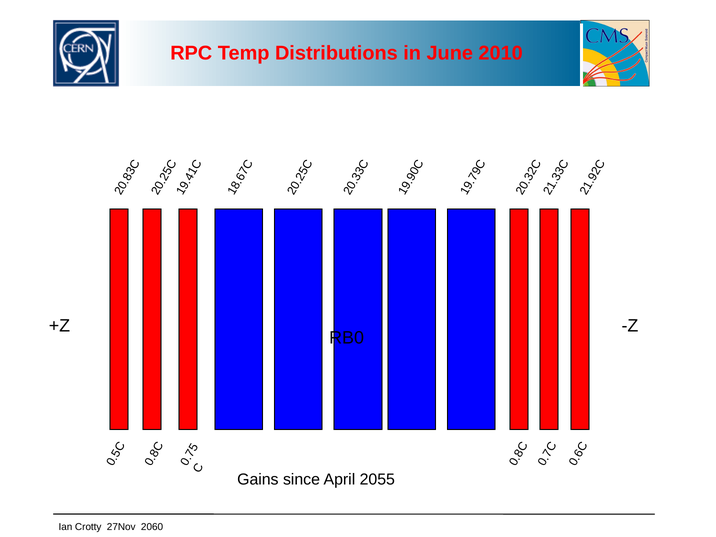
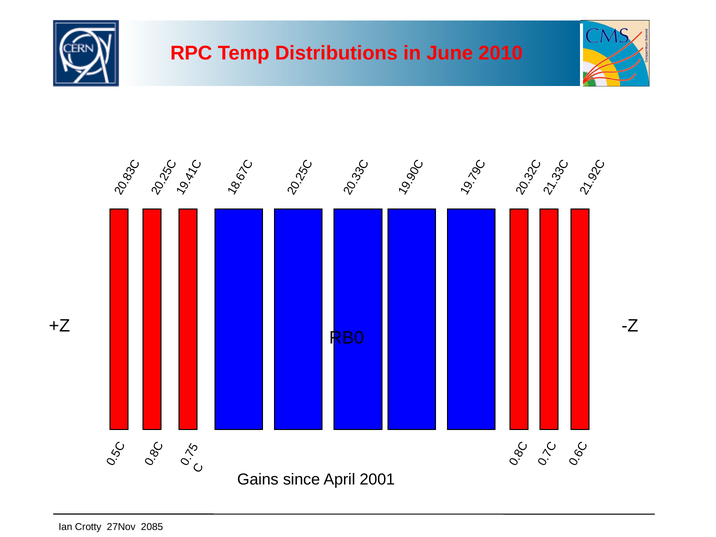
2055: 2055 -> 2001 (377, 480)
2060: 2060 -> 2085 (152, 527)
